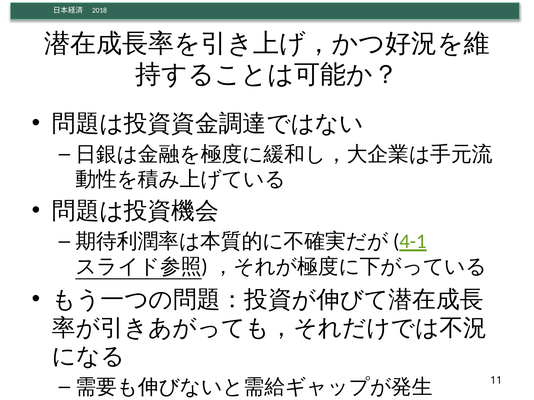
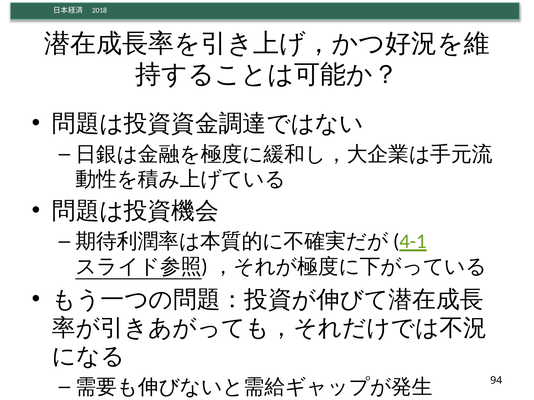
11: 11 -> 94 (496, 381)
